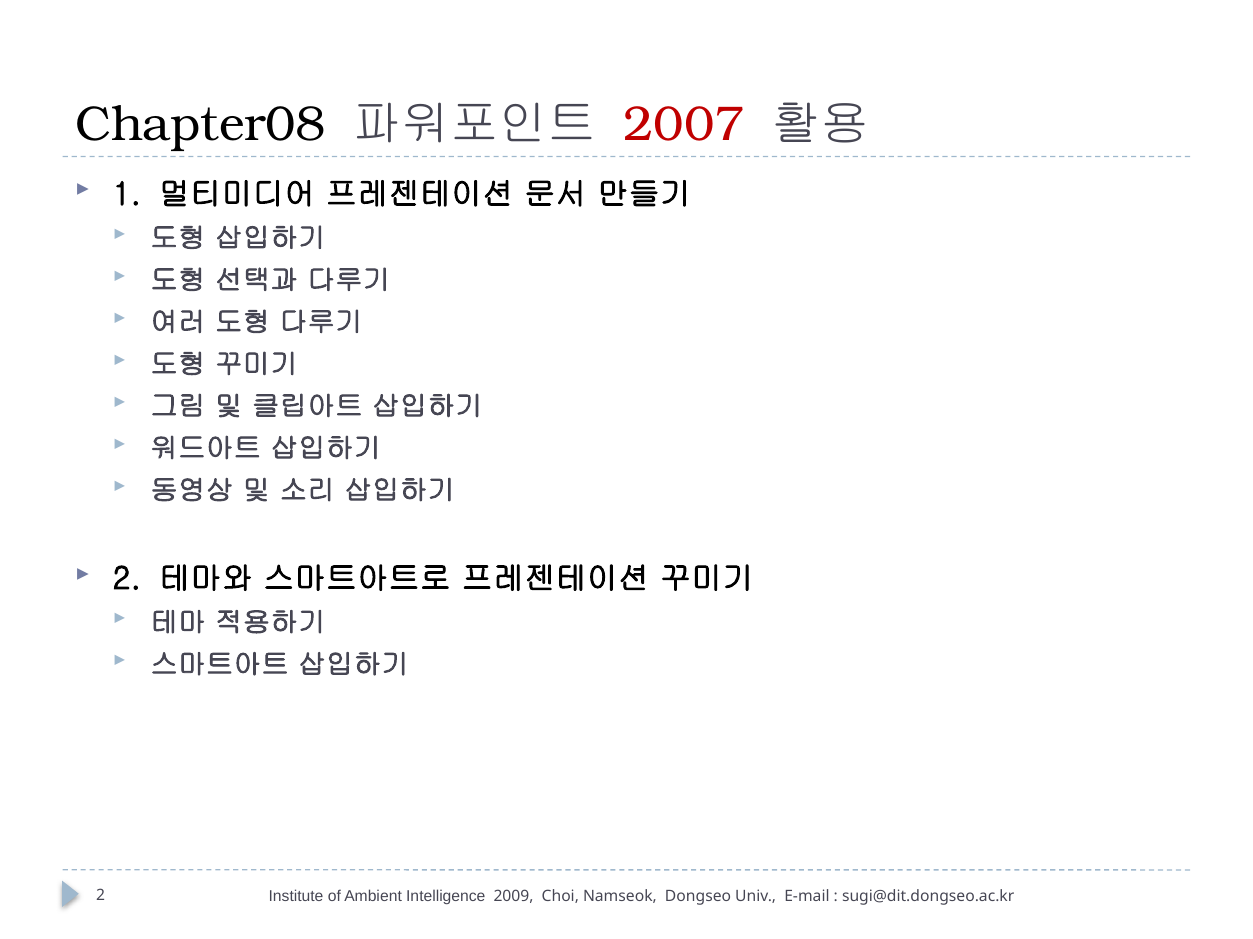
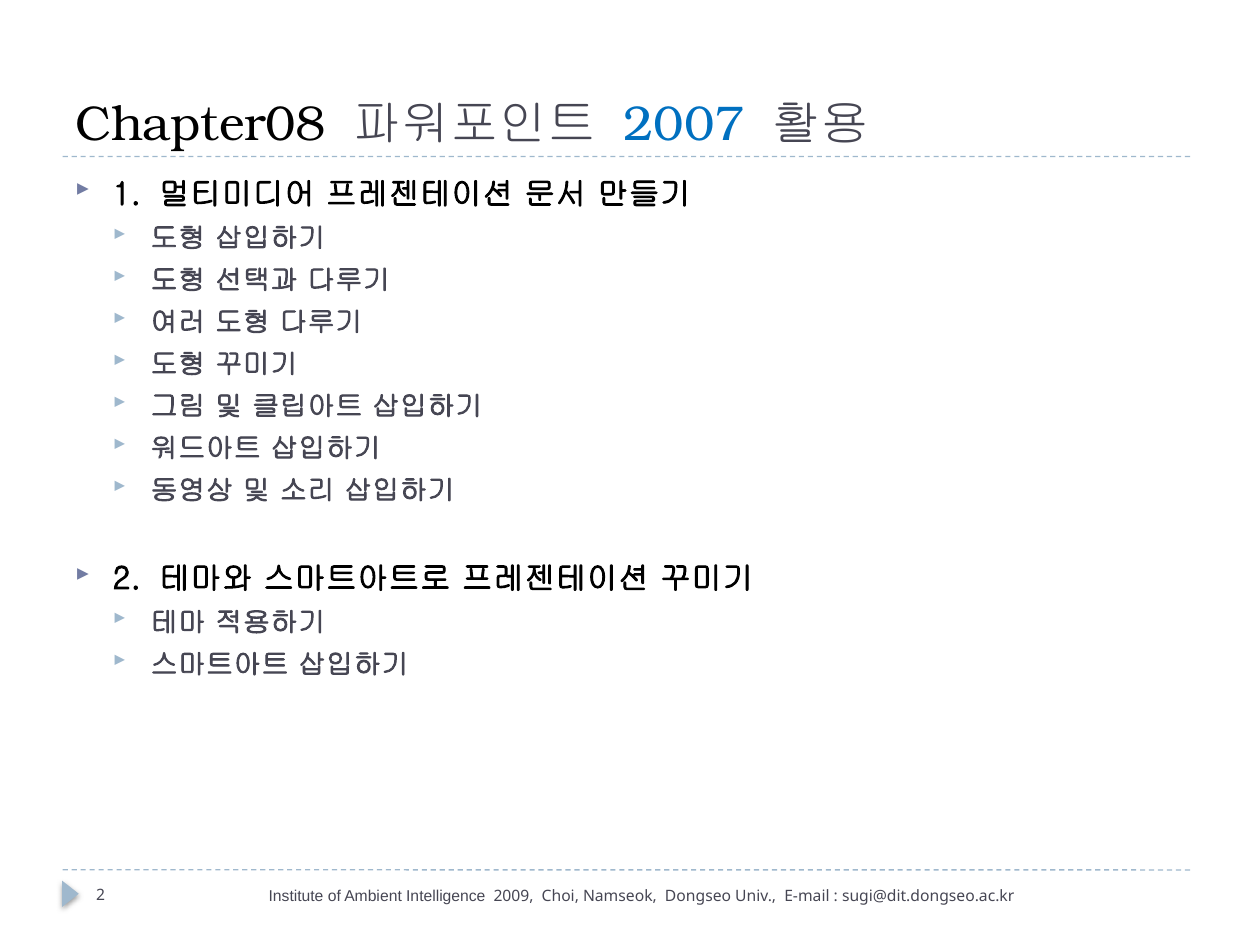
2007 colour: red -> blue (684, 124)
